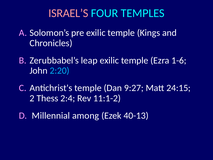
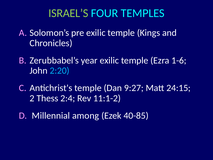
ISRAEL’S colour: pink -> light green (68, 13)
leap: leap -> year (89, 60)
40-13: 40-13 -> 40-85 (136, 115)
